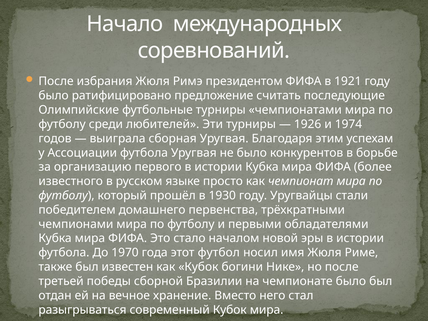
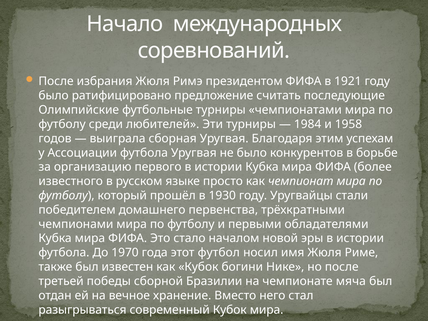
1926: 1926 -> 1984 (308, 124)
1974: 1974 -> 1958 (348, 124)
чемпионате было: было -> мяча (351, 281)
